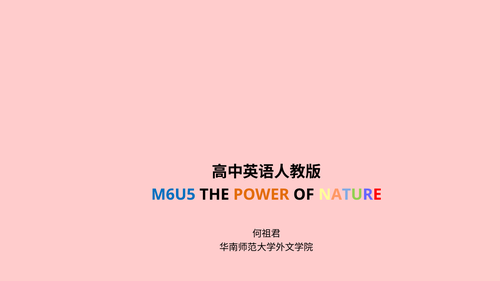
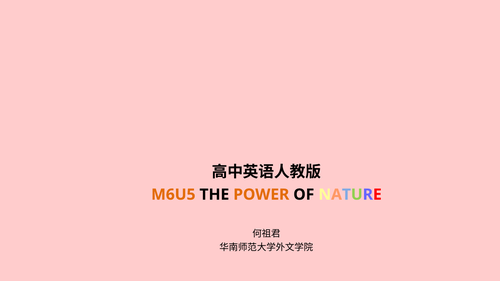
M6U5 colour: blue -> orange (173, 195)
